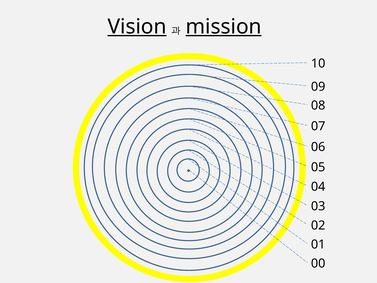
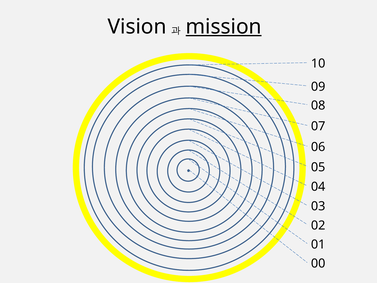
Vision underline: present -> none (137, 27)
